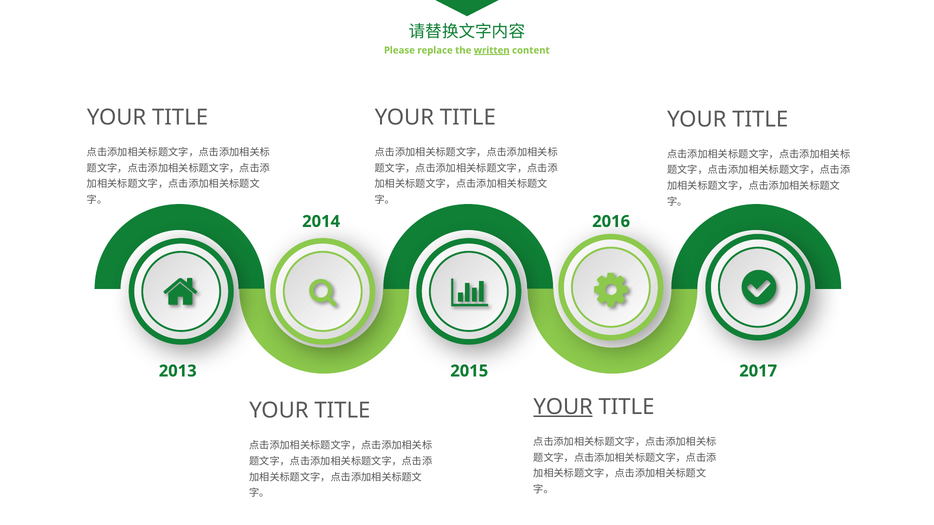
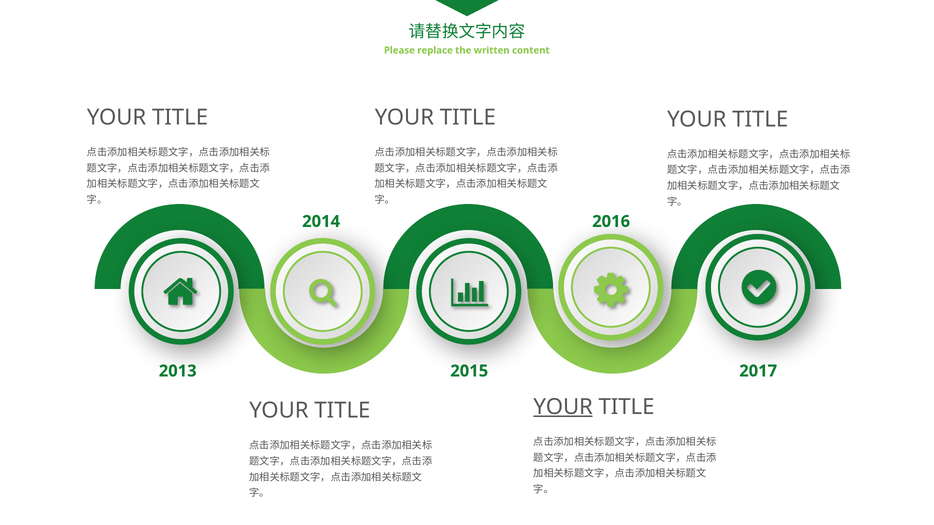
written underline: present -> none (492, 50)
